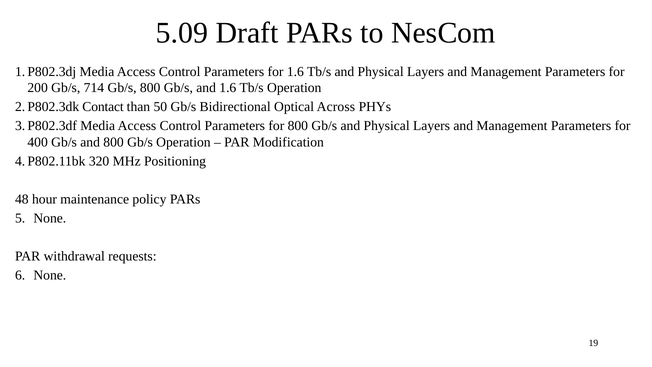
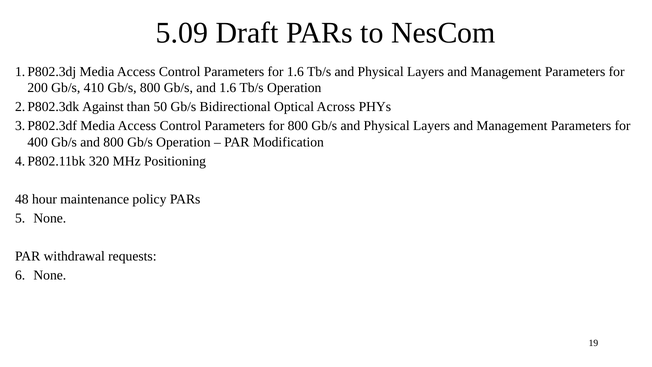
714: 714 -> 410 (94, 88)
Contact: Contact -> Against (103, 107)
